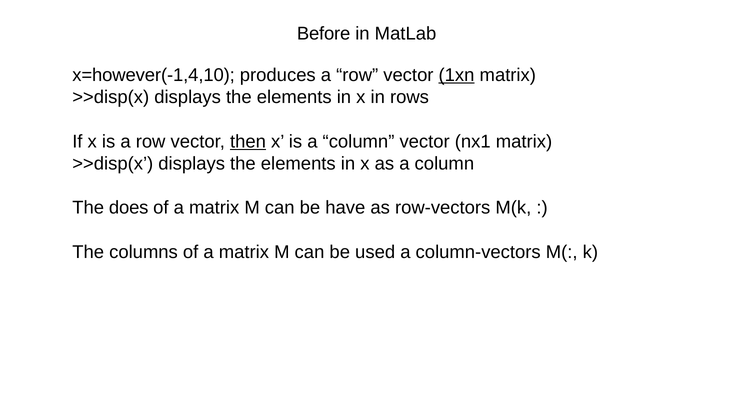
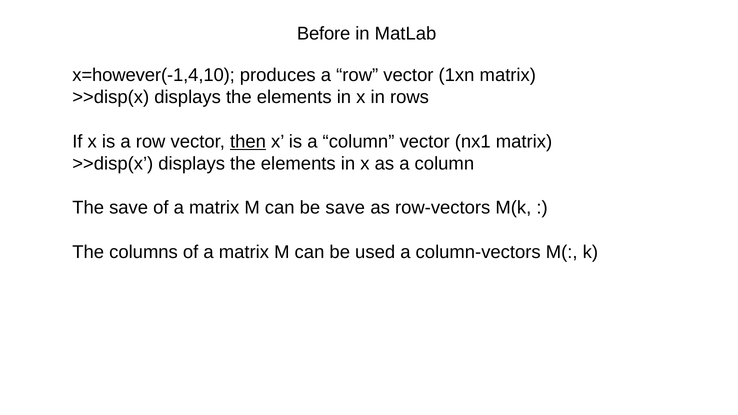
1xn underline: present -> none (457, 75)
The does: does -> save (129, 208)
be have: have -> save (345, 208)
